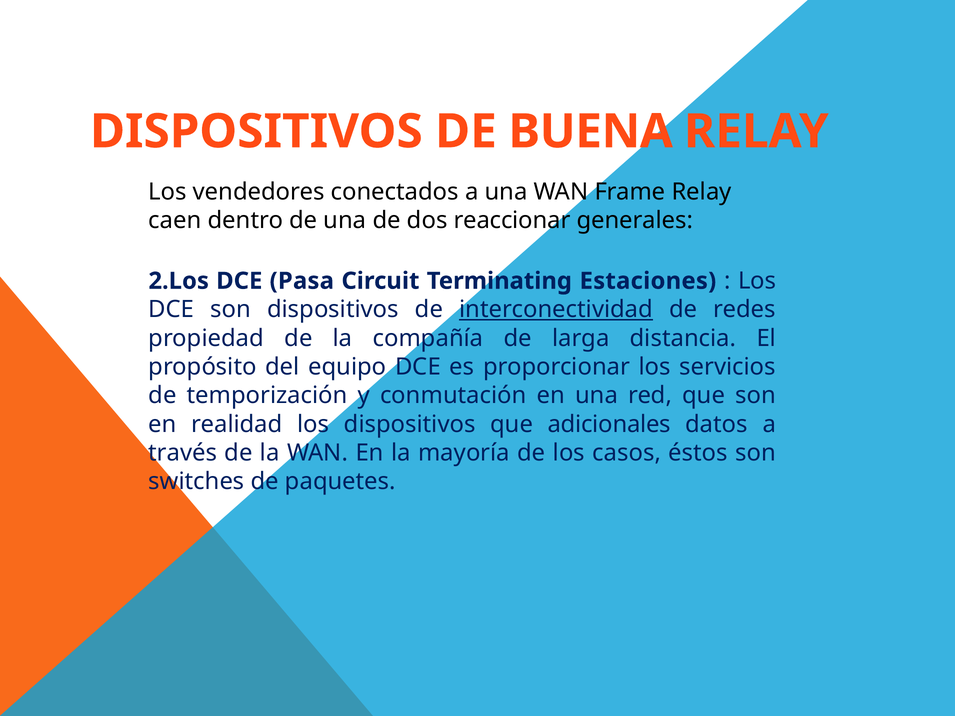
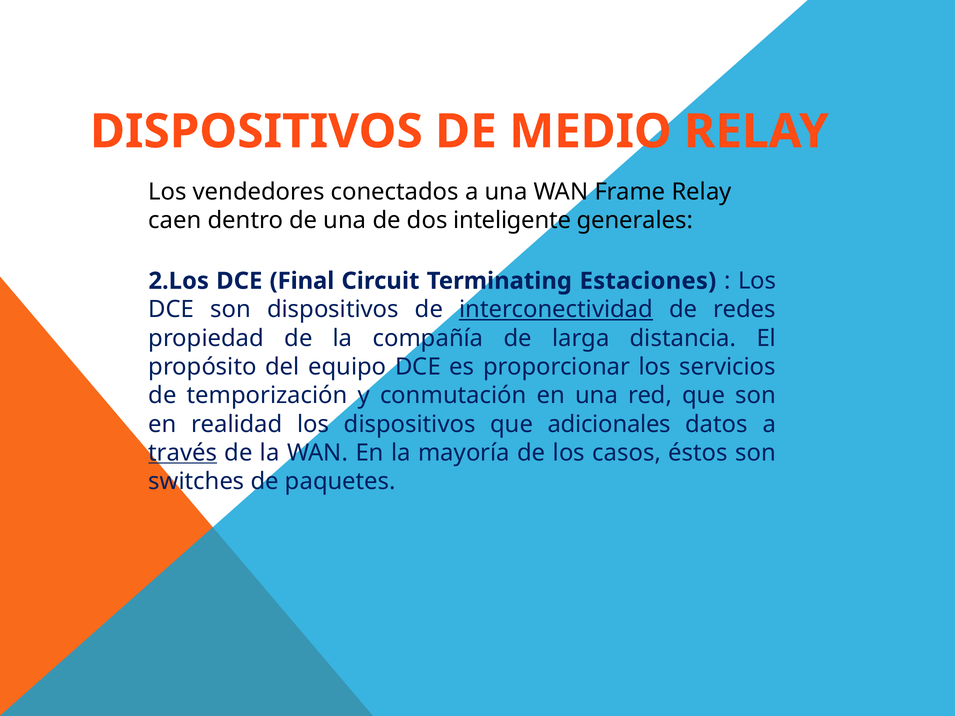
BUENA: BUENA -> MEDIO (590, 132)
reaccionar: reaccionar -> inteligente (512, 221)
Pasa: Pasa -> Final (302, 281)
través underline: none -> present (183, 453)
